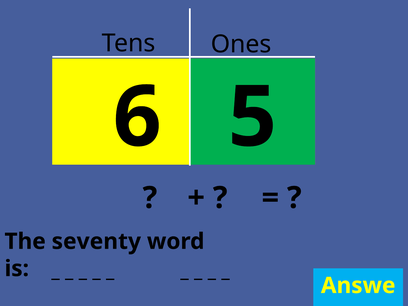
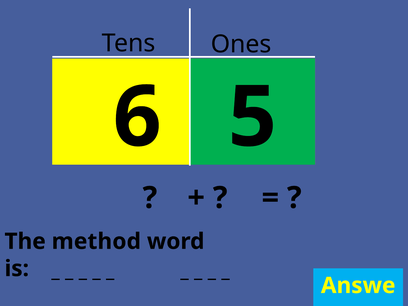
seventy: seventy -> method (96, 241)
